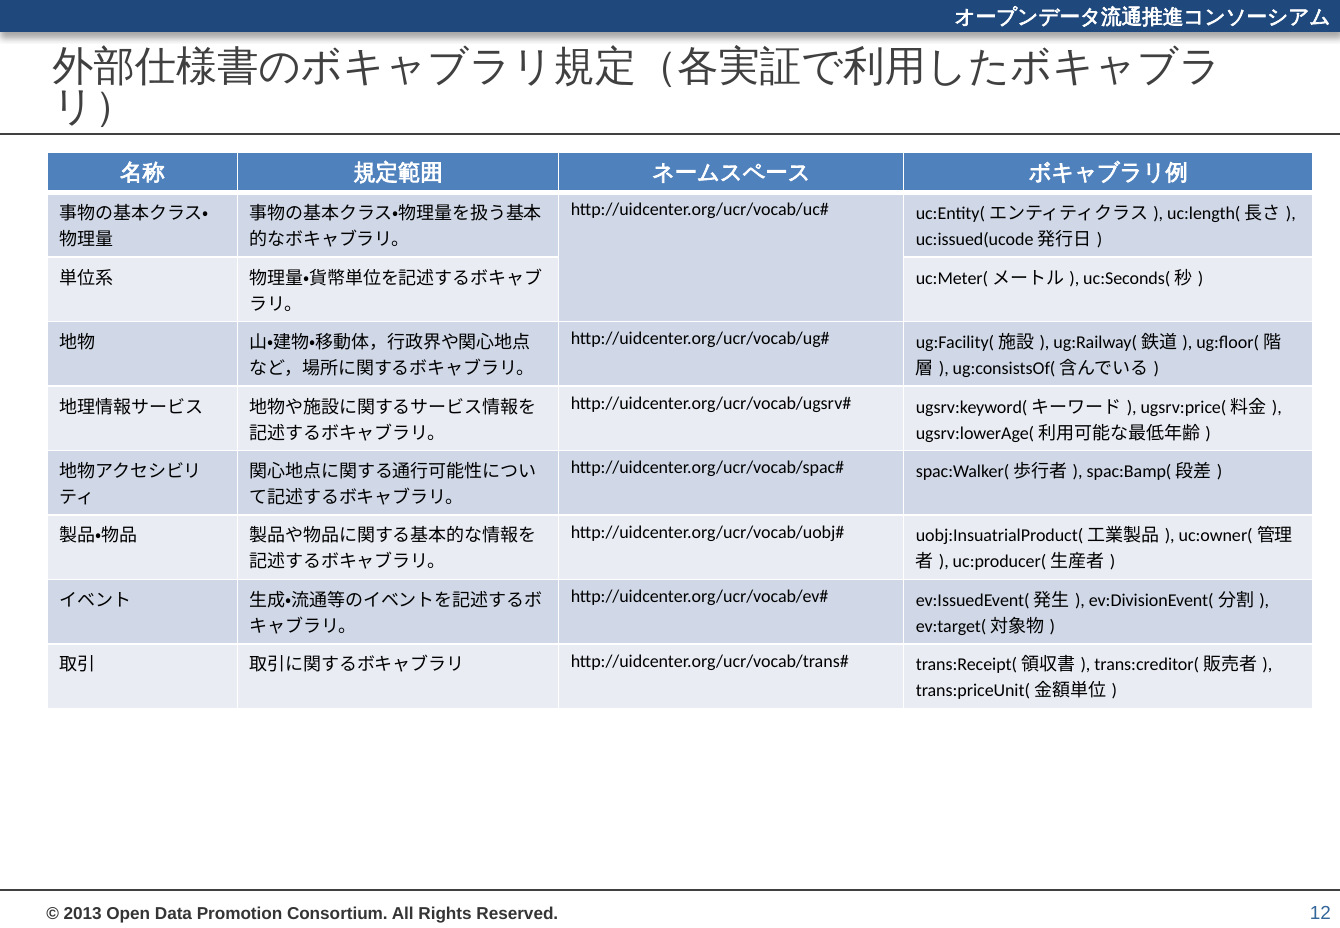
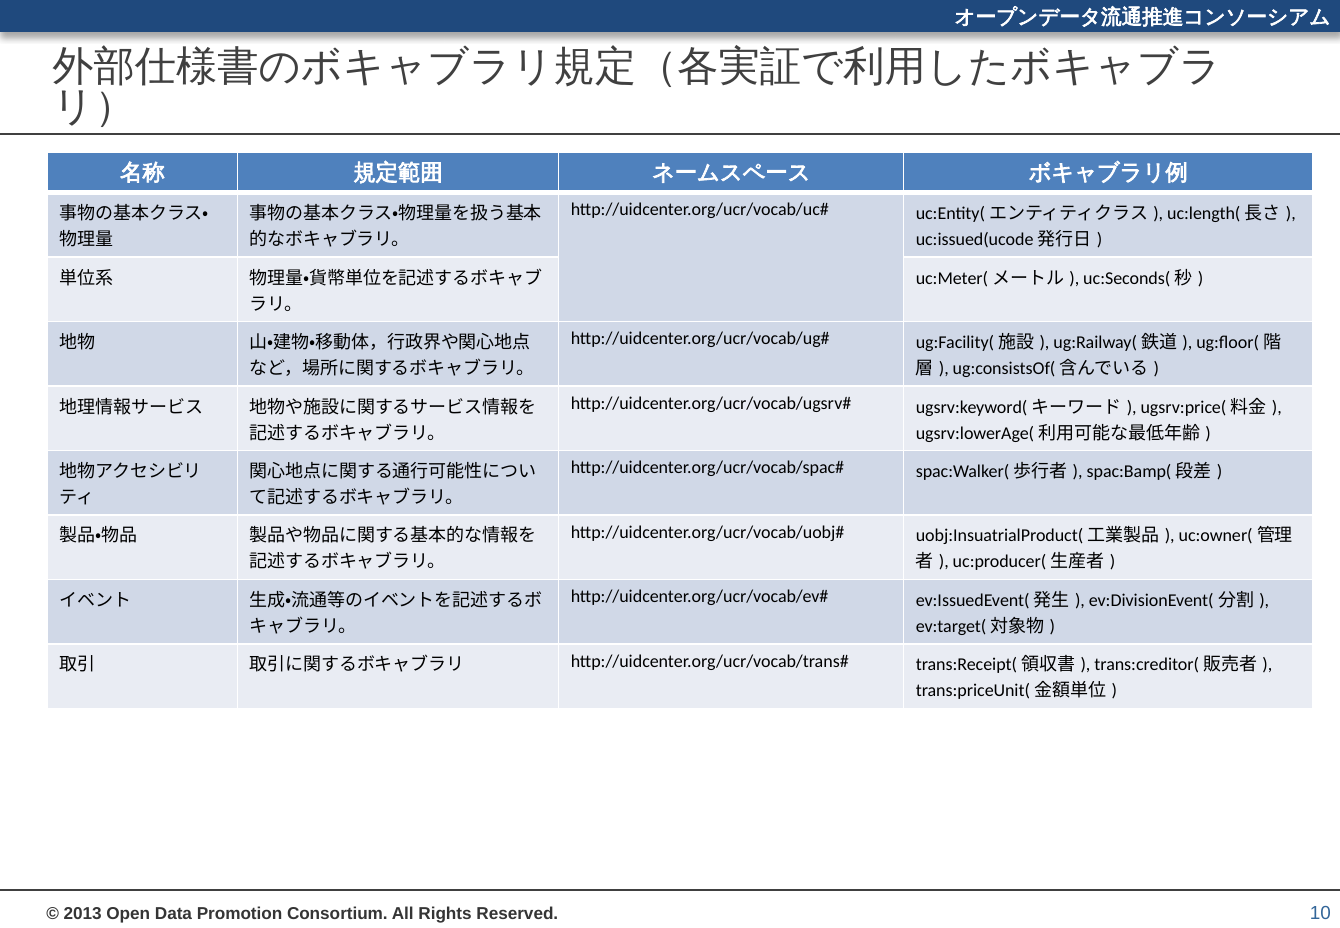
12: 12 -> 10 (1320, 913)
